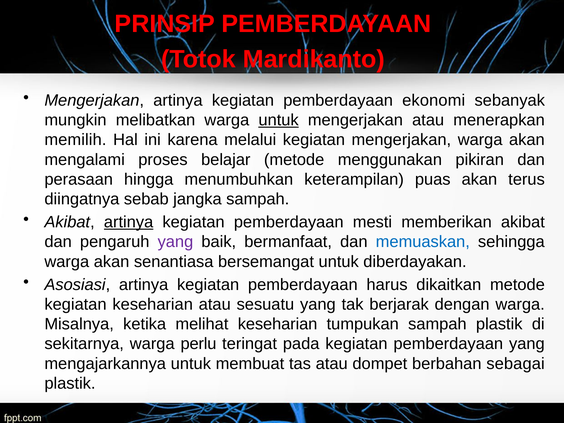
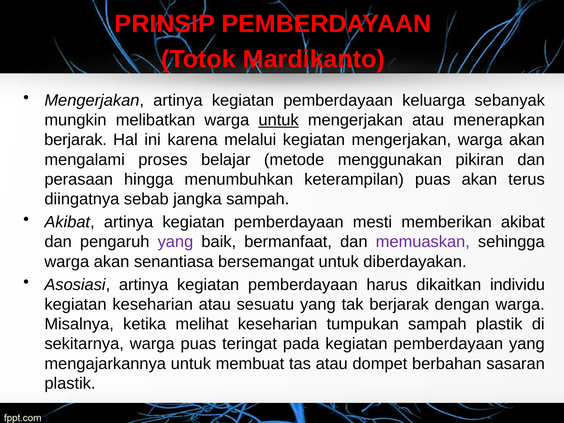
ekonomi: ekonomi -> keluarga (434, 100)
memilih: memilih -> berjarak (76, 140)
artinya underline: present -> none (129, 222)
memuaskan colour: blue -> purple (423, 242)
dikaitkan metode: metode -> individu (517, 285)
warga perlu: perlu -> puas (198, 344)
sebagai: sebagai -> sasaran (516, 364)
